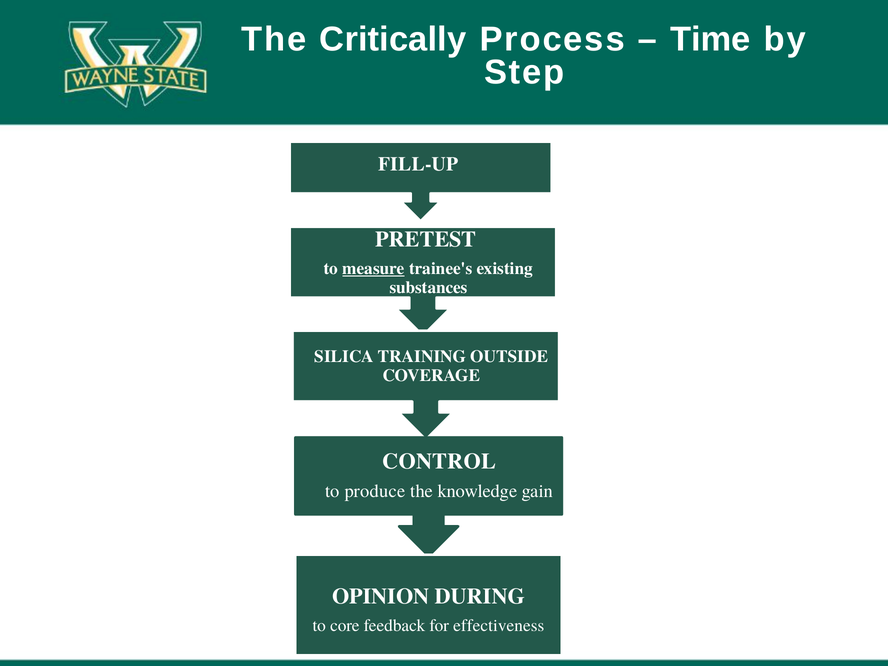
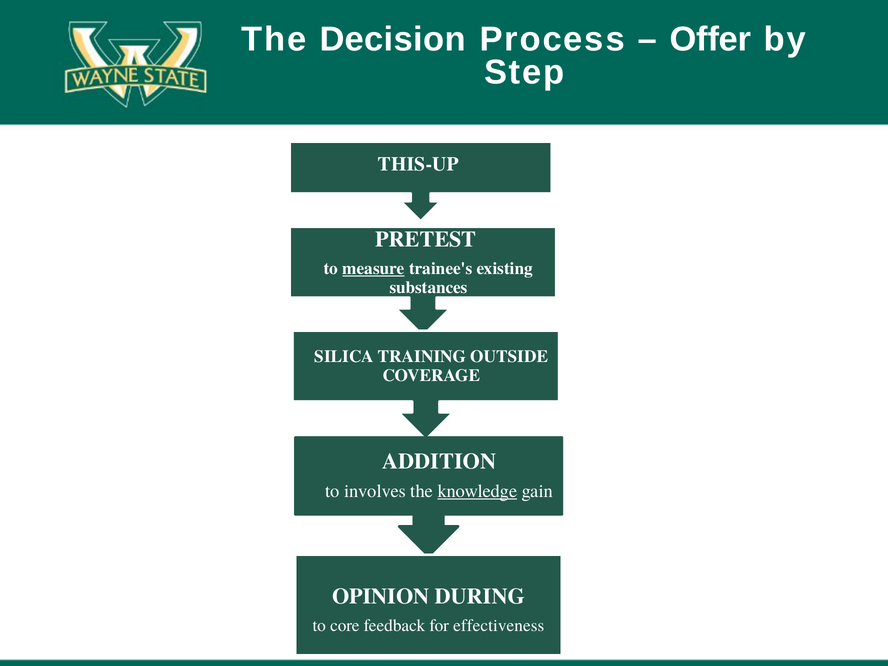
Critically: Critically -> Decision (393, 39)
Time: Time -> Offer (711, 39)
FILL-UP: FILL-UP -> THIS-UP (418, 164)
CONTROL: CONTROL -> ADDITION (439, 461)
produce: produce -> involves (375, 491)
knowledge underline: none -> present (477, 491)
